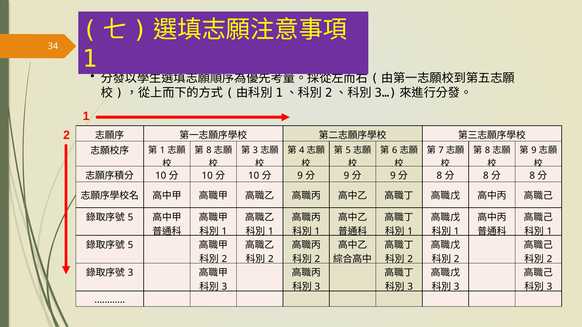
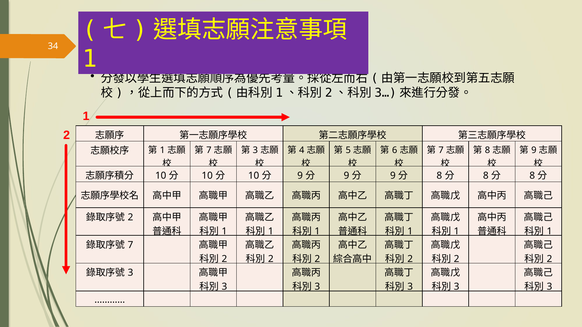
8: 8 -> 7 (209, 150)
5: 5 -> 2 (130, 217)
5: 5 -> 7 (130, 245)
